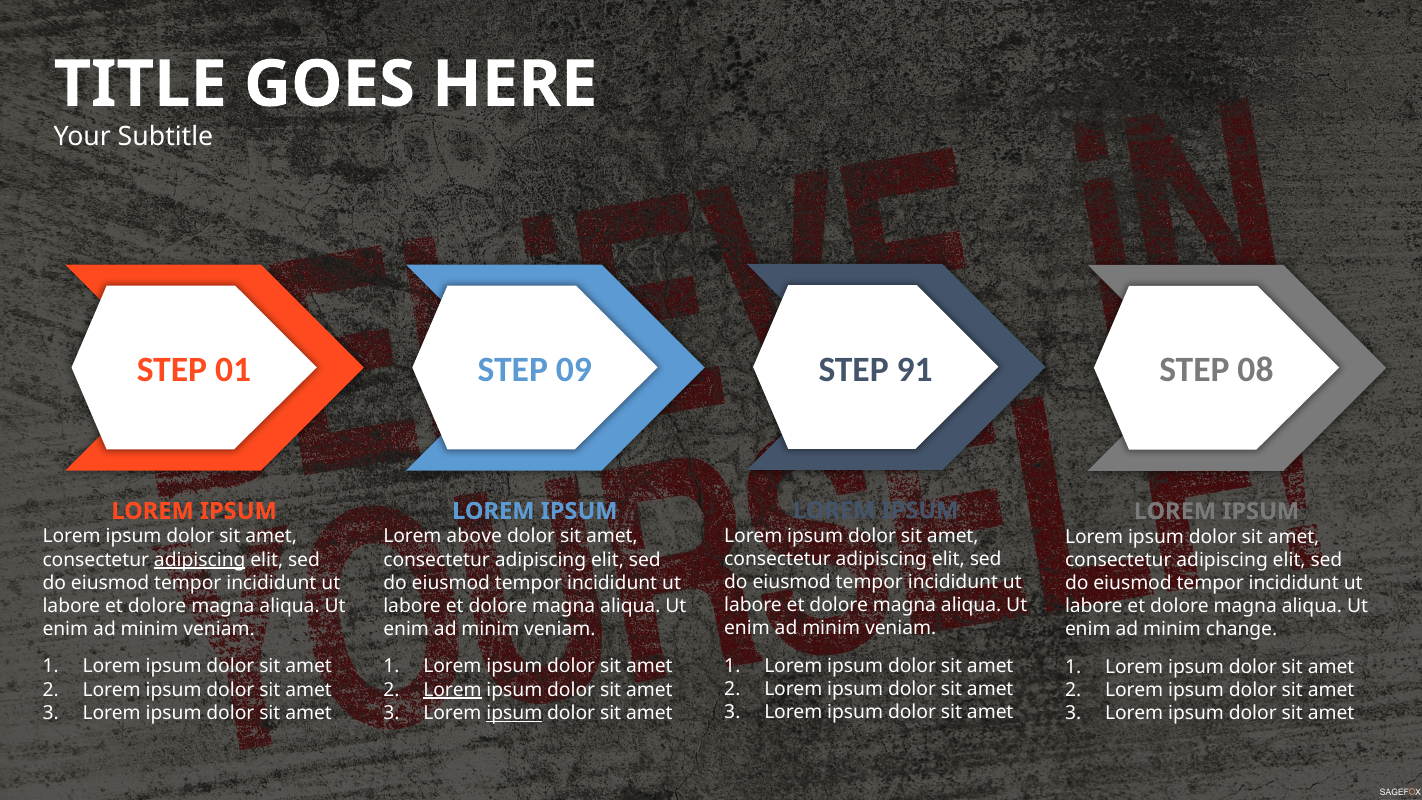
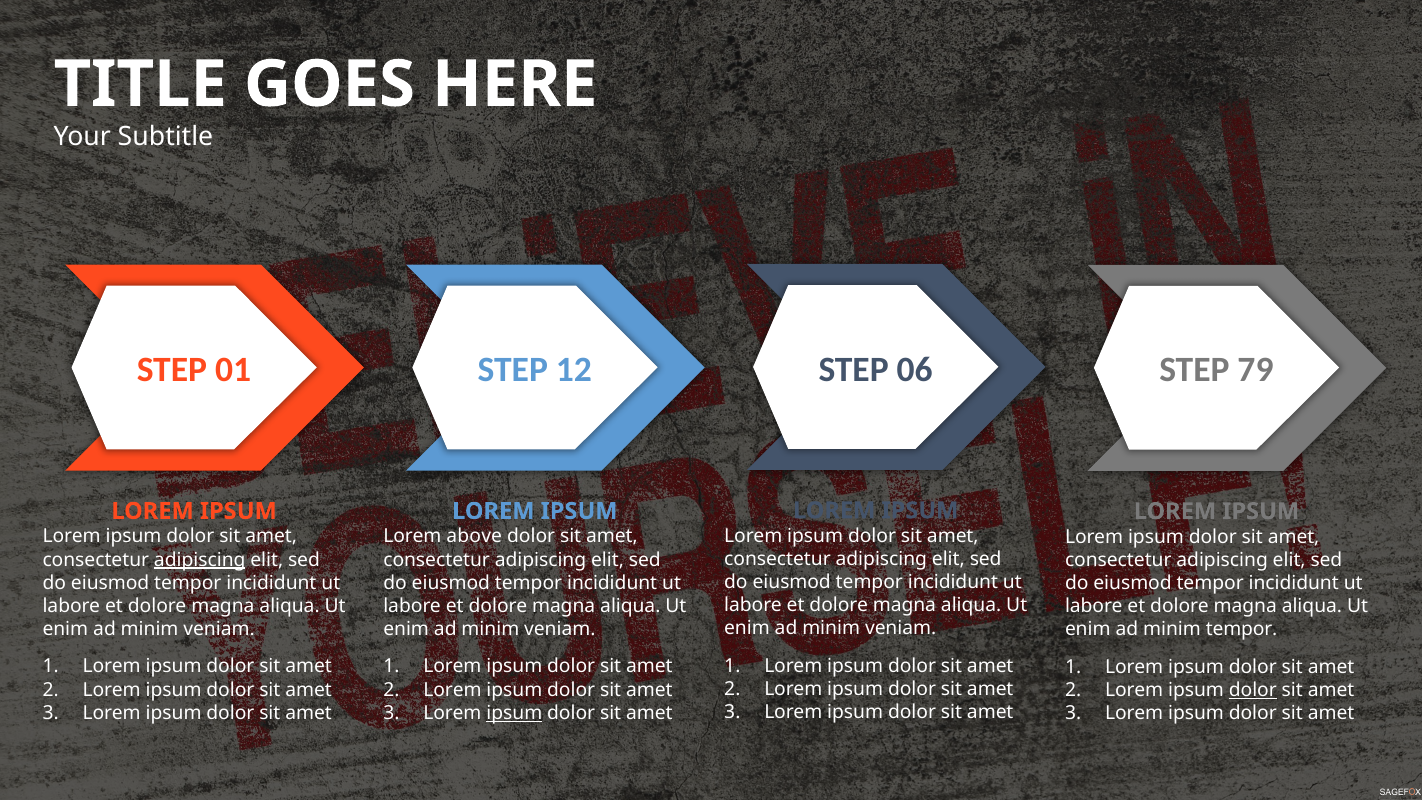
91: 91 -> 06 (915, 369)
09: 09 -> 12 (574, 370)
08: 08 -> 79 (1256, 370)
minim change: change -> tempor (1242, 629)
Lorem underline: present -> none (453, 690)
dolor underline: none -> present (1253, 690)
